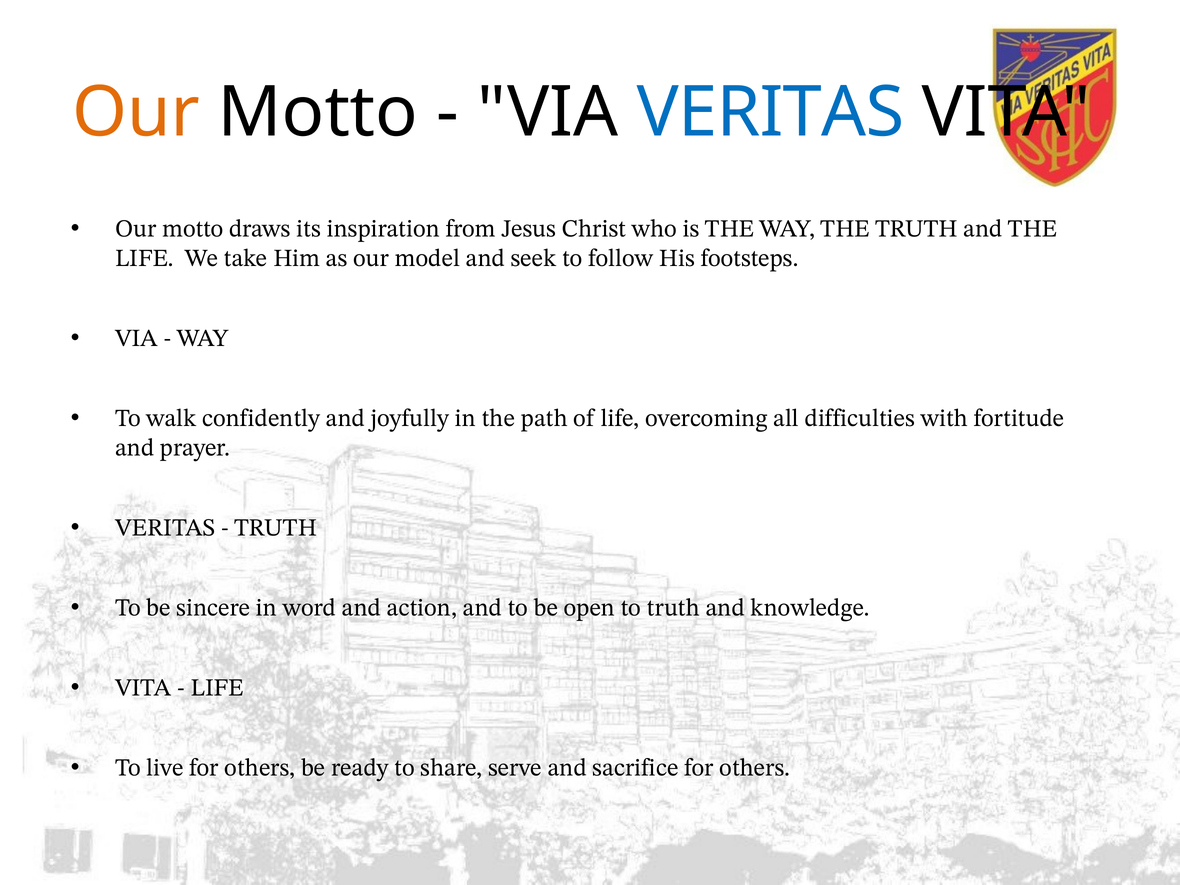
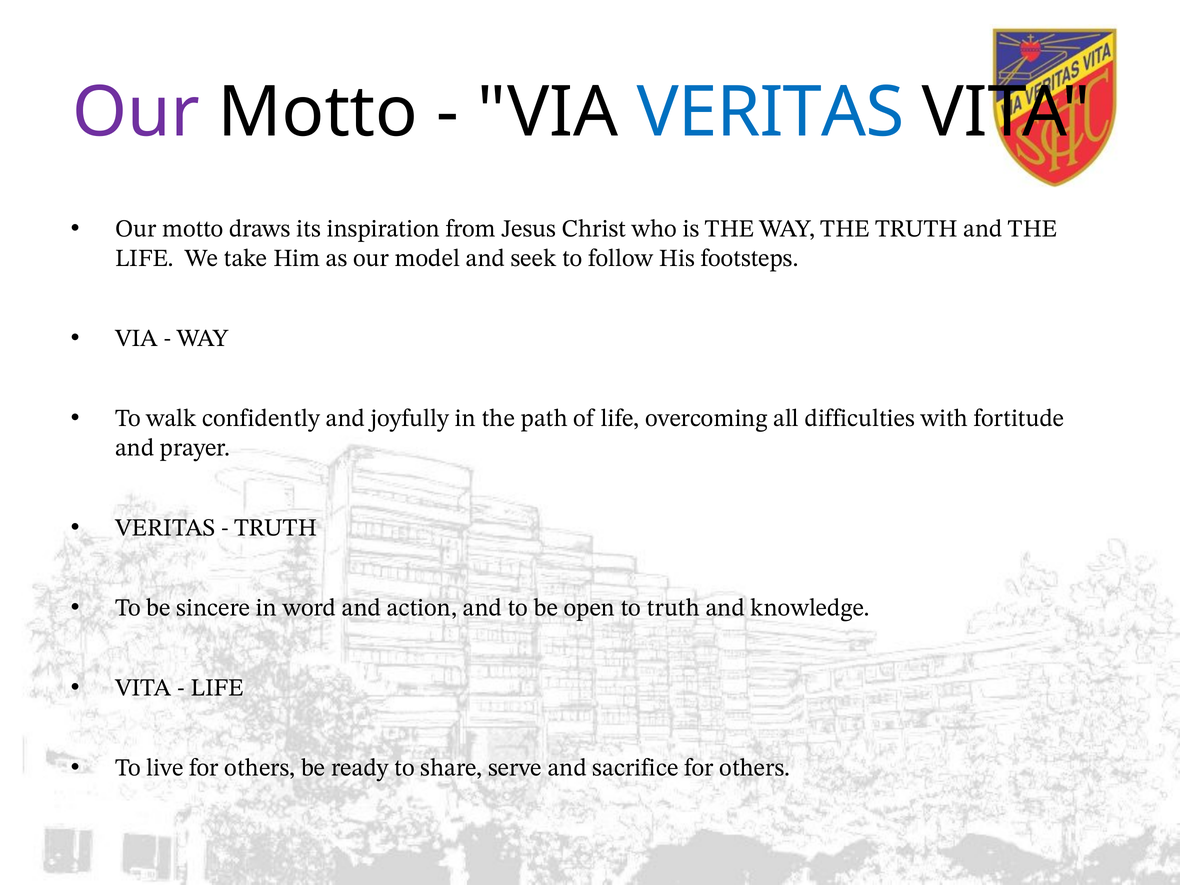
Our colour: orange -> purple (136, 112)
